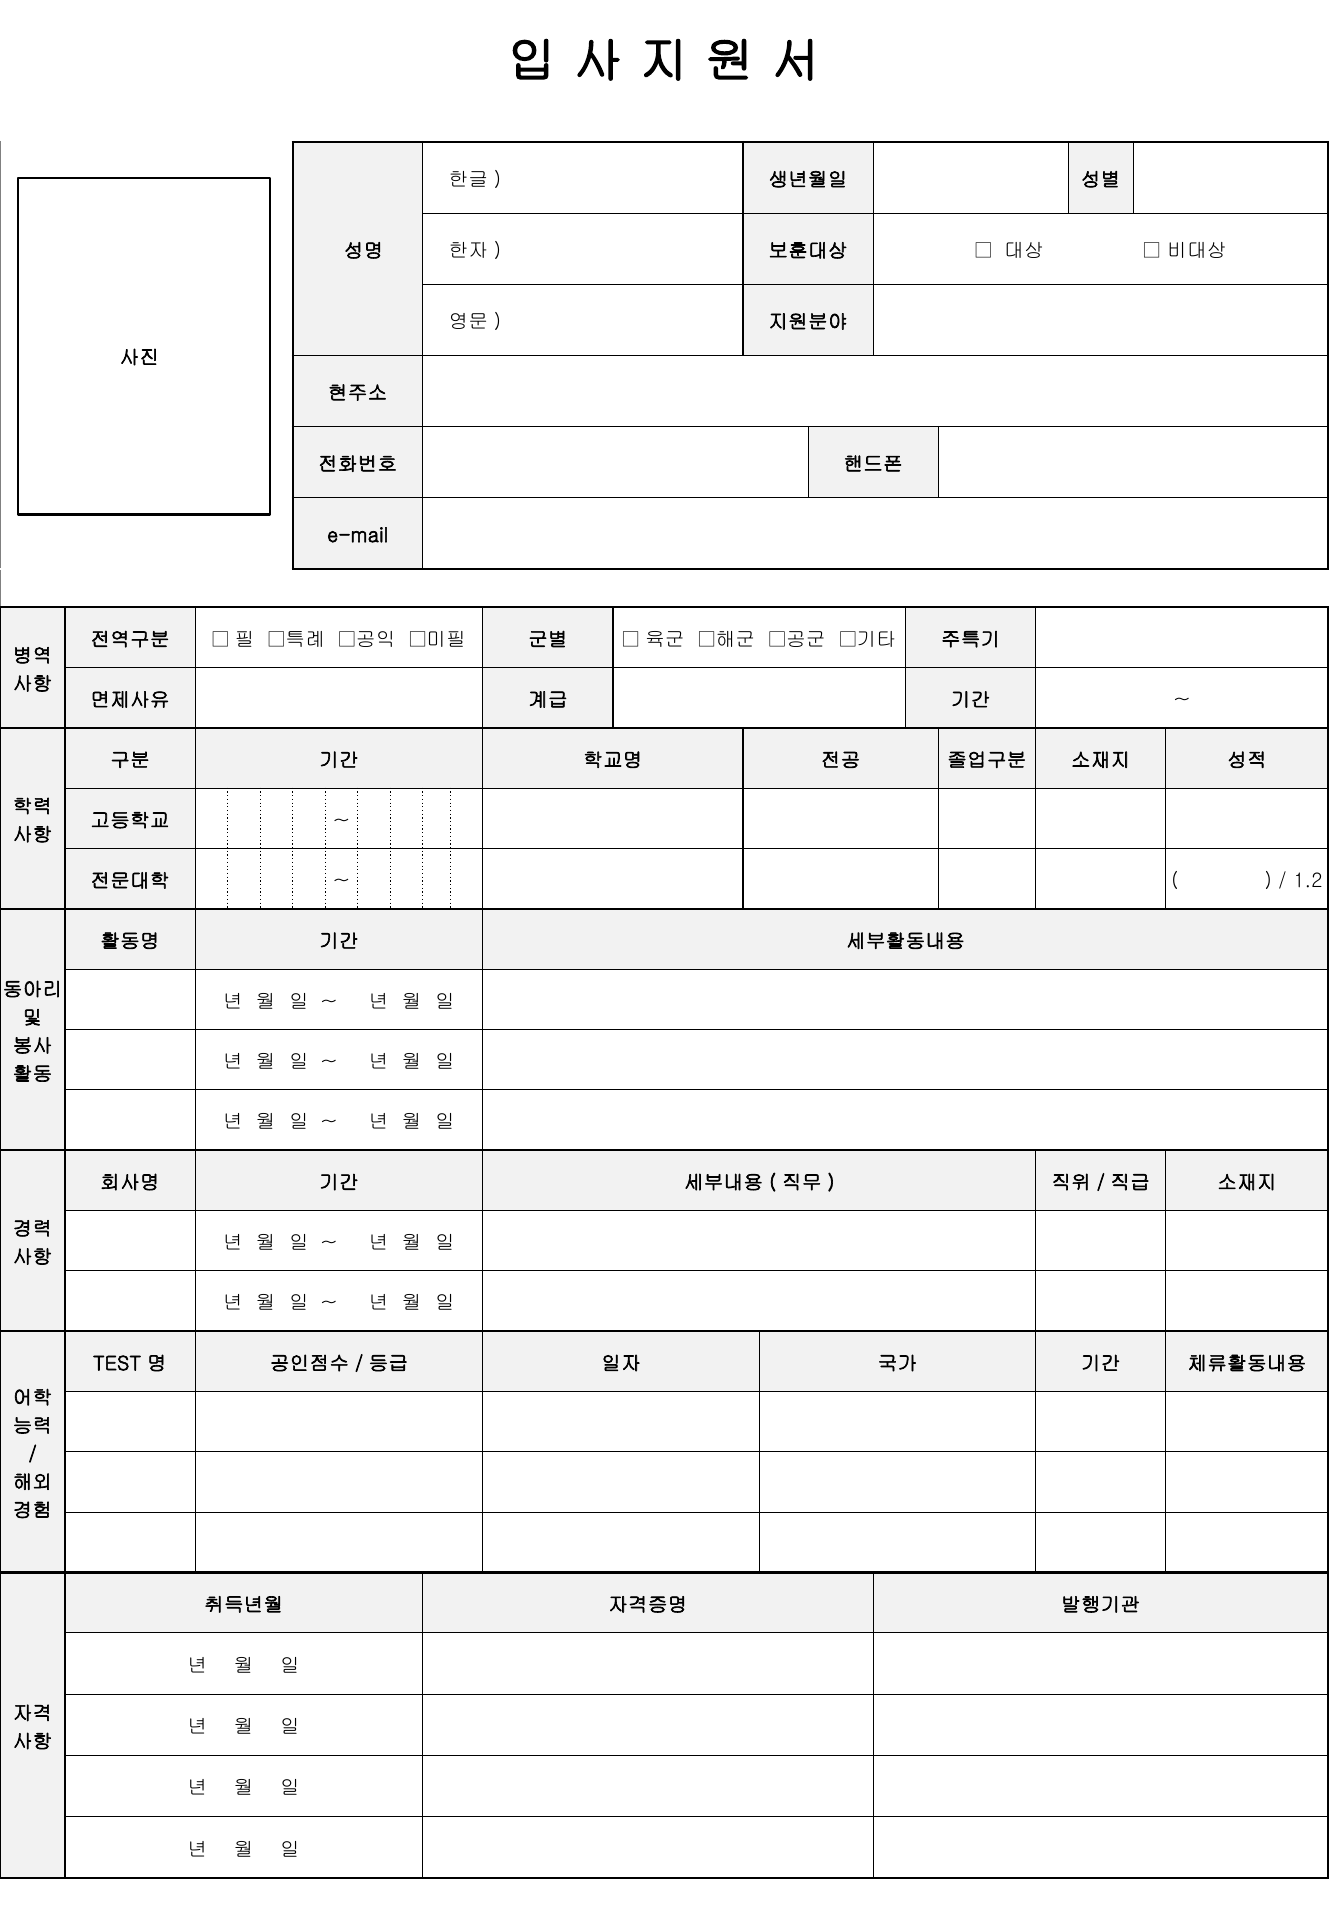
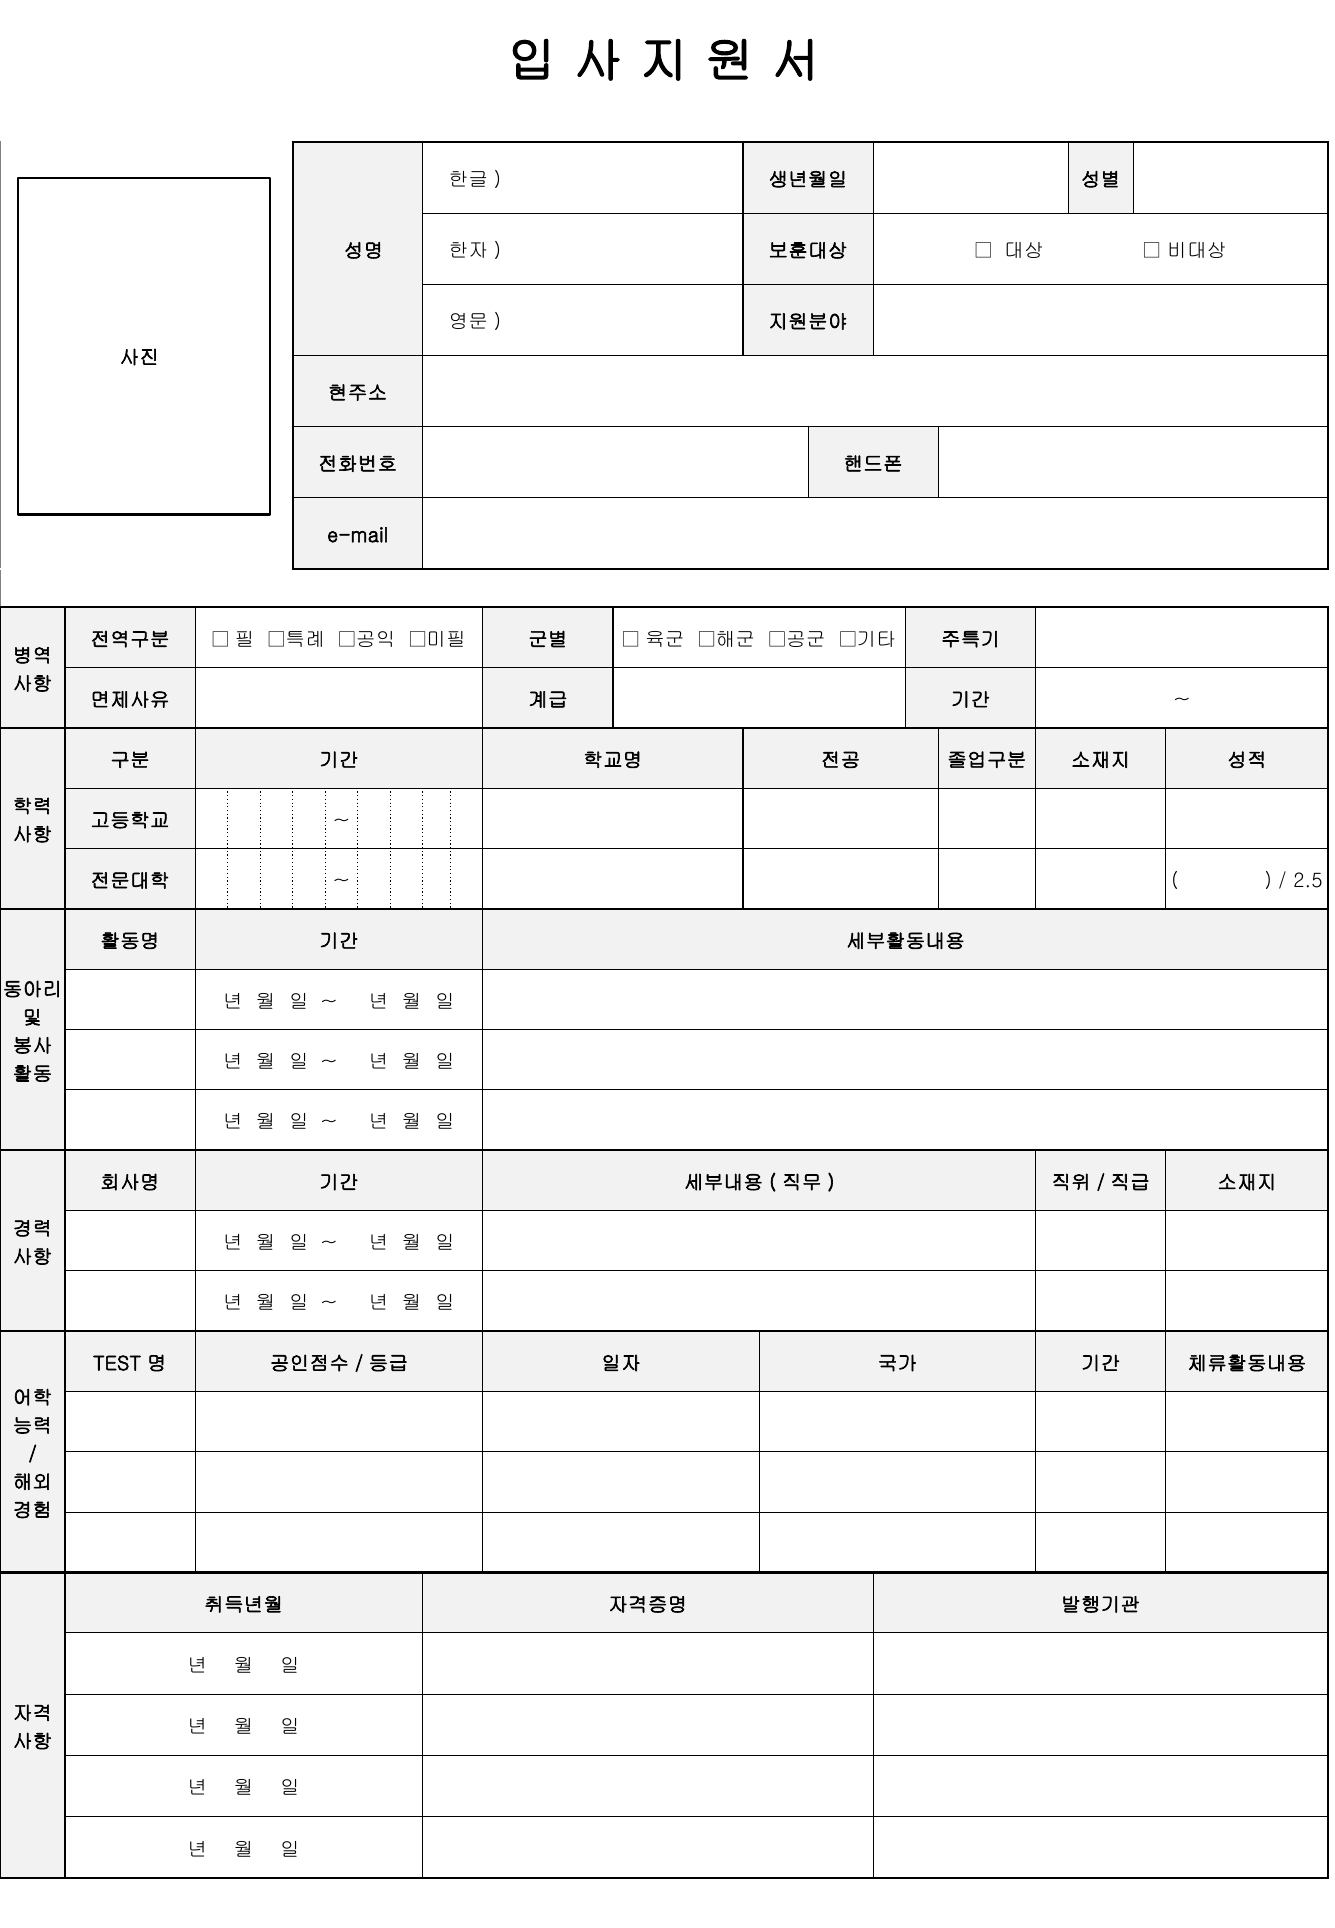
1.2: 1.2 -> 2.5 (1308, 881)
